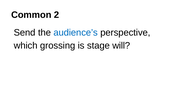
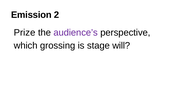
Common: Common -> Emission (31, 15)
Send: Send -> Prize (25, 33)
audience’s colour: blue -> purple (76, 33)
